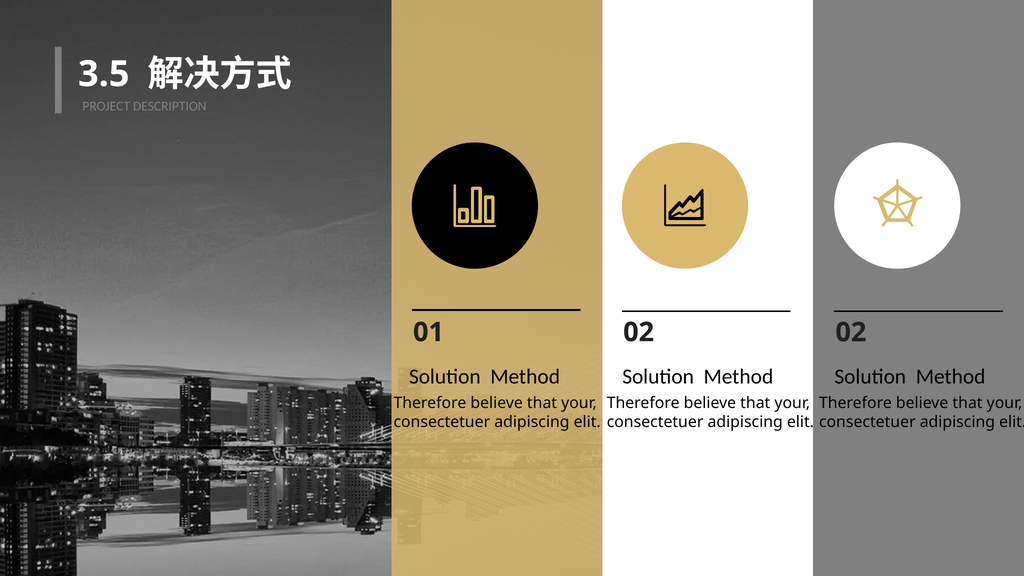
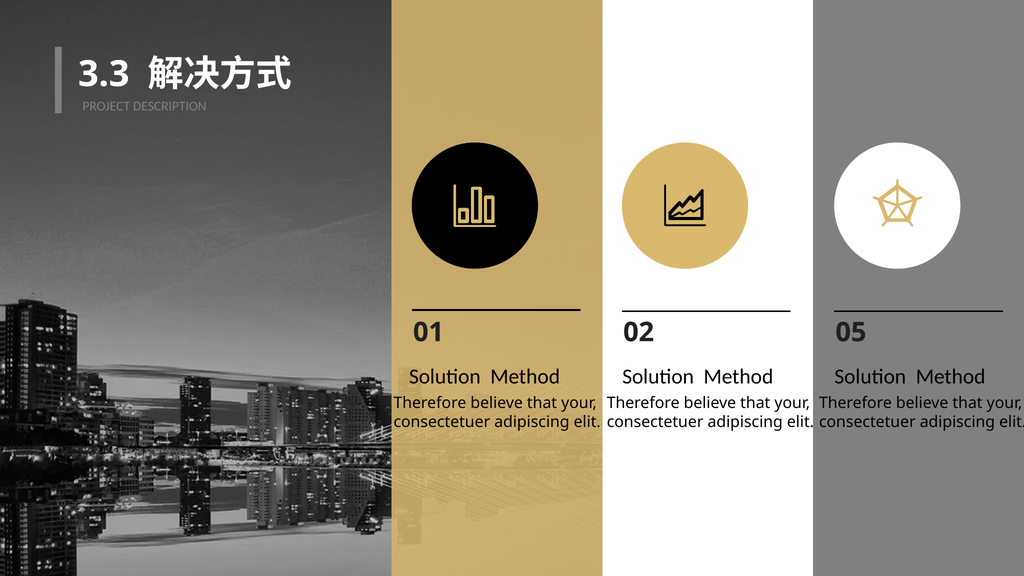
3.5: 3.5 -> 3.3 (104, 74)
02 02: 02 -> 05 (851, 332)
